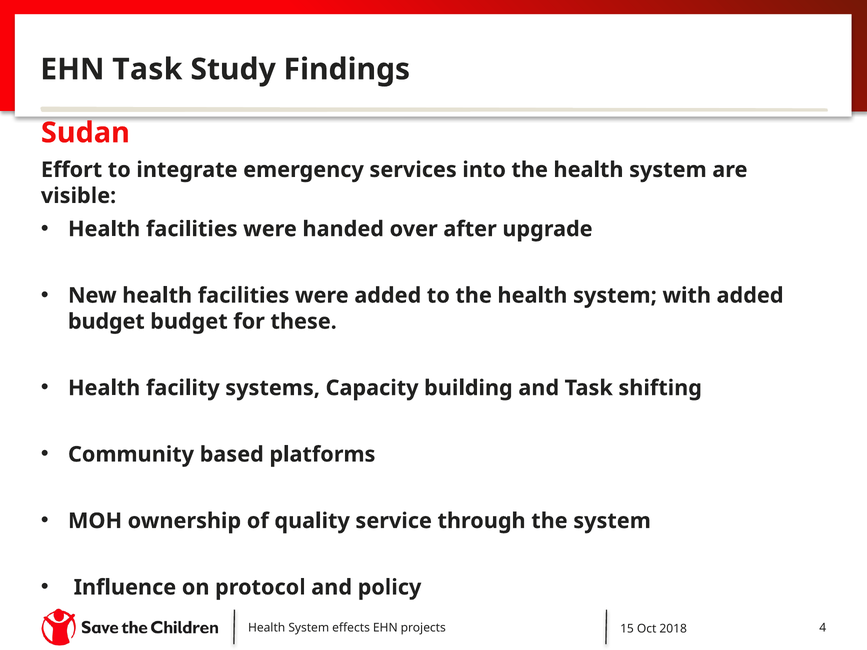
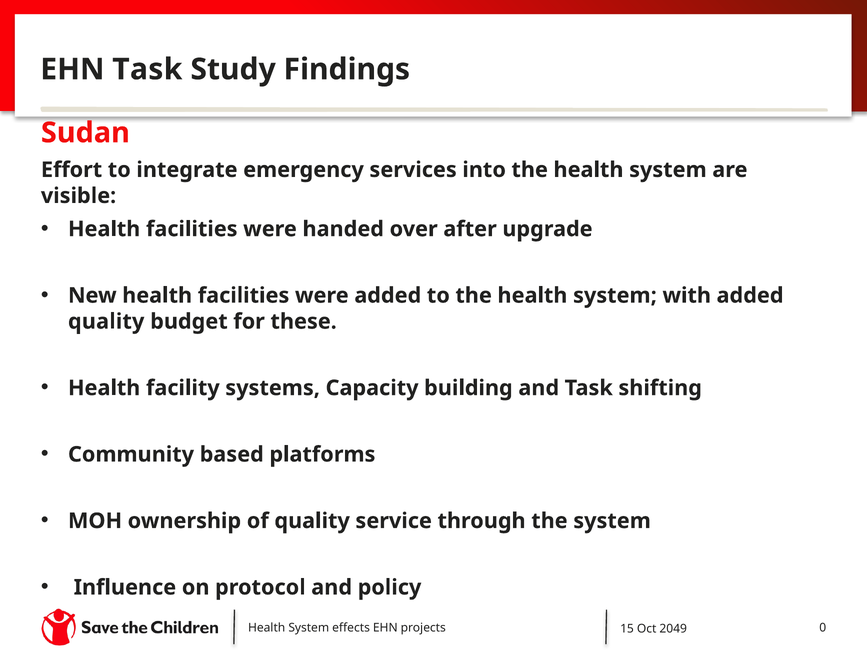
budget: budget -> quality (106, 322)
4: 4 -> 0 (823, 628)
2018: 2018 -> 2049 (673, 629)
